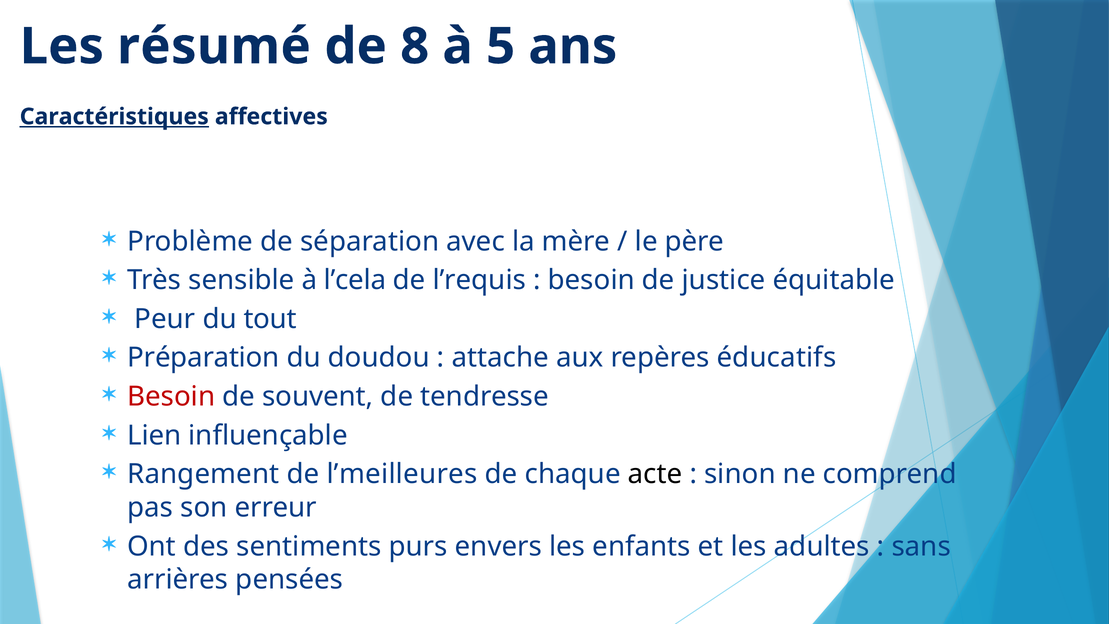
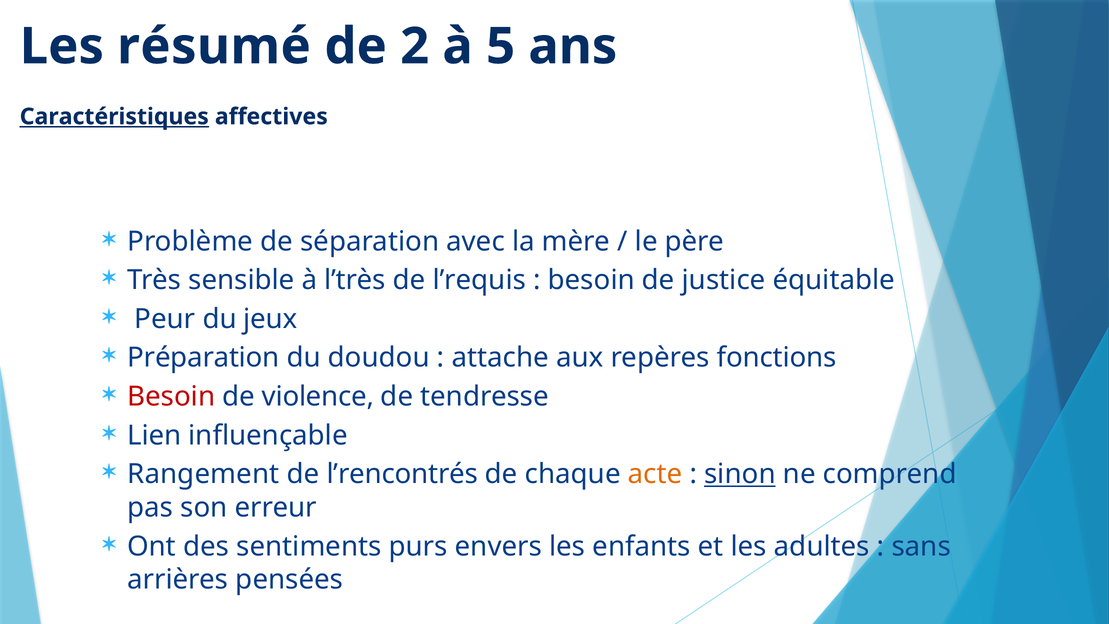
8: 8 -> 2 (415, 46)
l’cela: l’cela -> l’très (355, 280)
tout: tout -> jeux (270, 319)
éducatifs: éducatifs -> fonctions (777, 358)
souvent: souvent -> violence (318, 397)
l’meilleures: l’meilleures -> l’rencontrés (402, 474)
acte colour: black -> orange (655, 474)
sinon underline: none -> present (740, 474)
